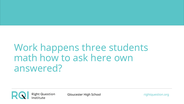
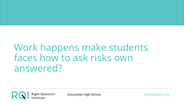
three: three -> make (94, 47)
math: math -> faces (26, 58)
here: here -> risks (101, 58)
